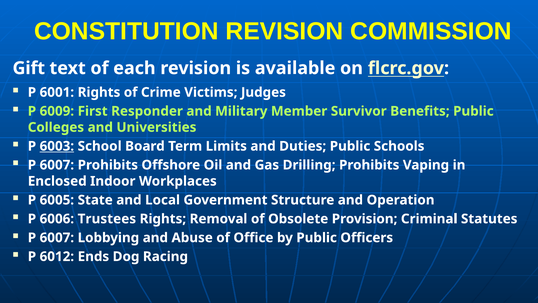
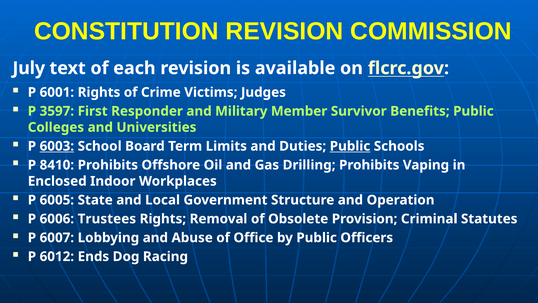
Gift: Gift -> July (29, 68)
6009: 6009 -> 3597 (57, 111)
Public underline: none -> present (350, 146)
6007: 6007 -> 8410 (57, 165)
